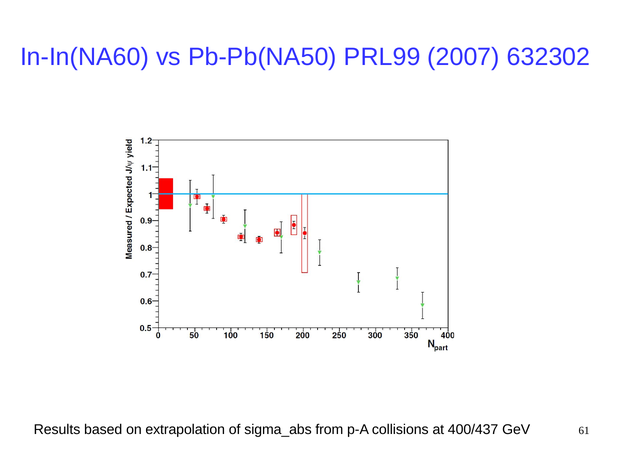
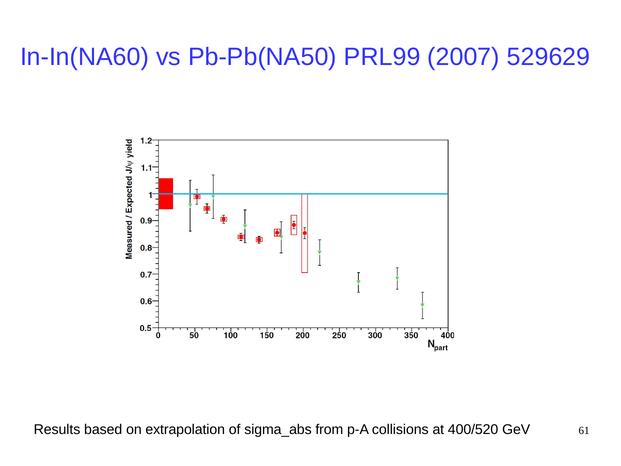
632302: 632302 -> 529629 (549, 57)
400/437: 400/437 -> 400/520 (473, 429)
